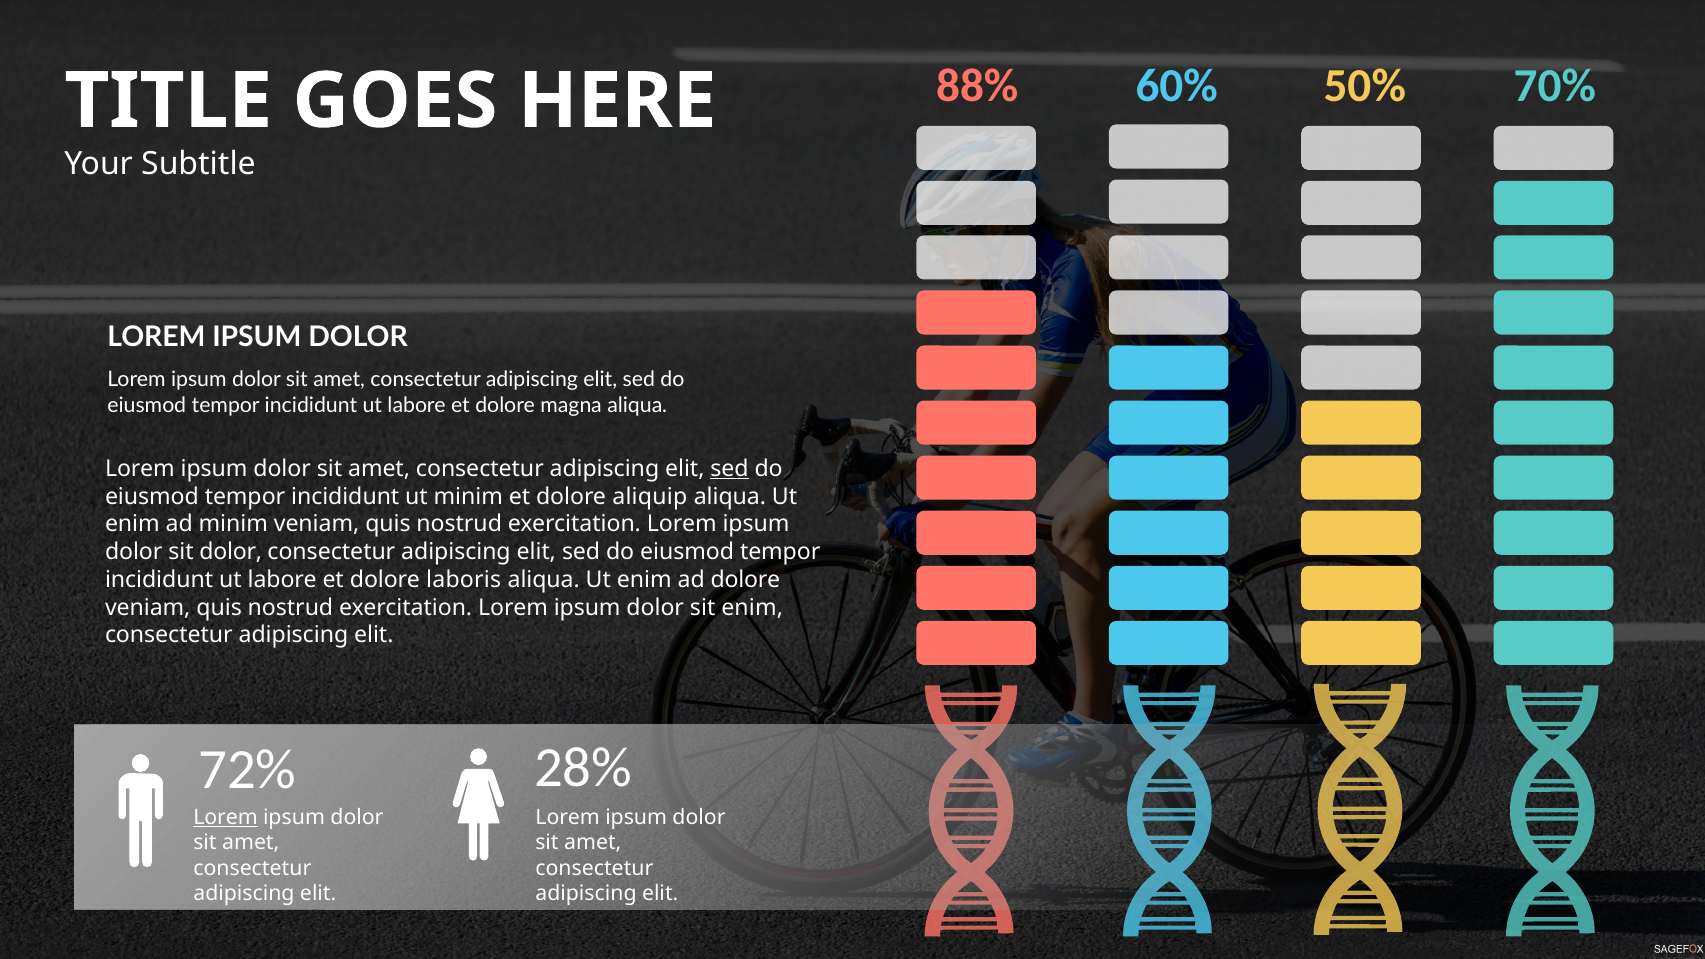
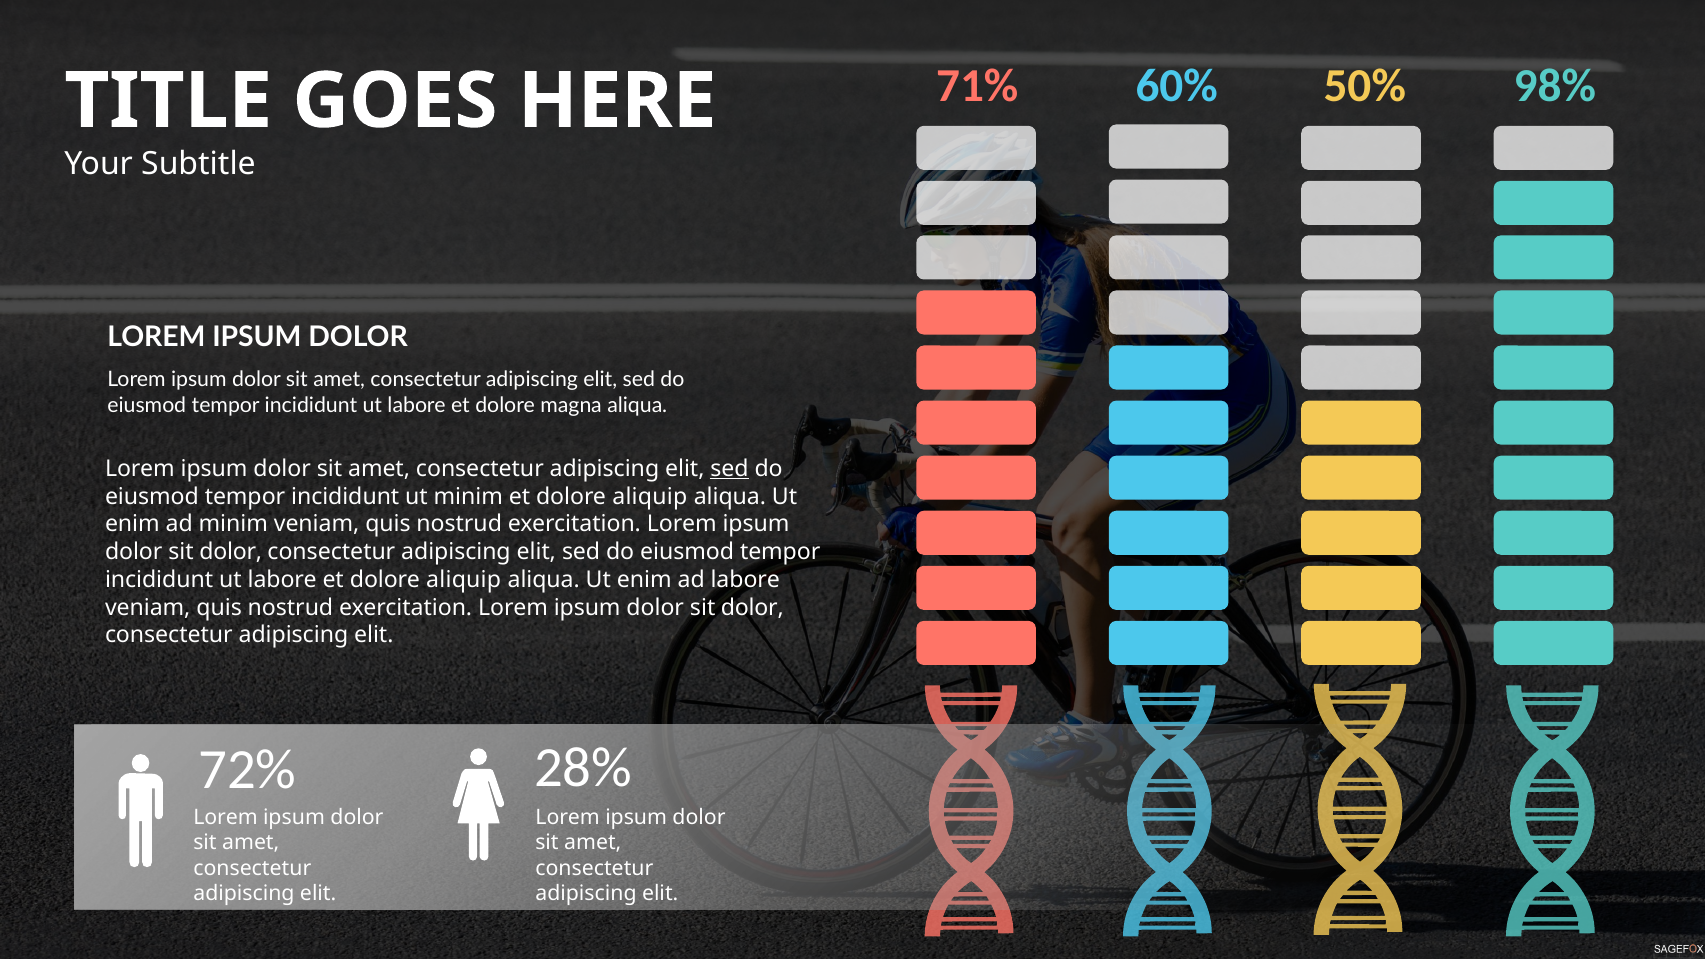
88%: 88% -> 71% (977, 86)
70%: 70% -> 98% (1555, 86)
labore et dolore laboris: laboris -> aliquip (464, 580)
ad dolore: dolore -> labore (745, 580)
enim: enim -> dolor (752, 608)
Lorem underline: present -> none (226, 817)
